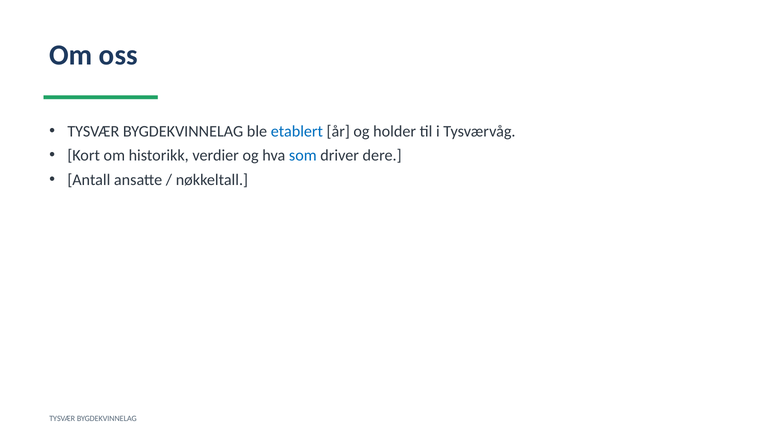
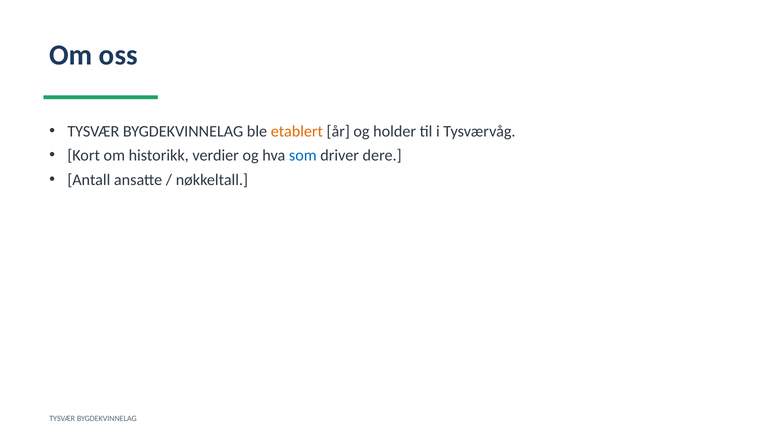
etablert colour: blue -> orange (297, 131)
